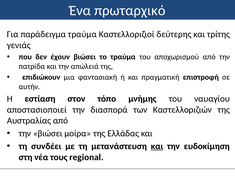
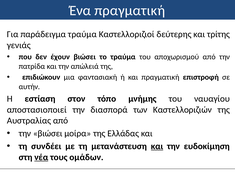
Ένα πρωταρχικό: πρωταρχικό -> πραγματική (130, 10)
νέα underline: none -> present (41, 157)
regional: regional -> ομάδων (87, 157)
